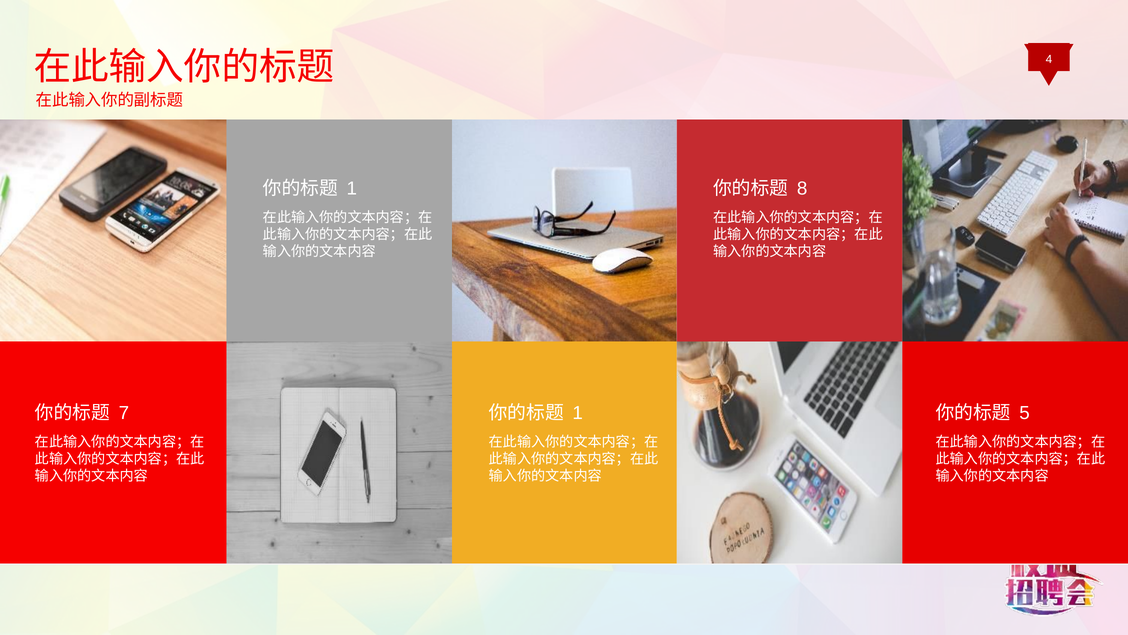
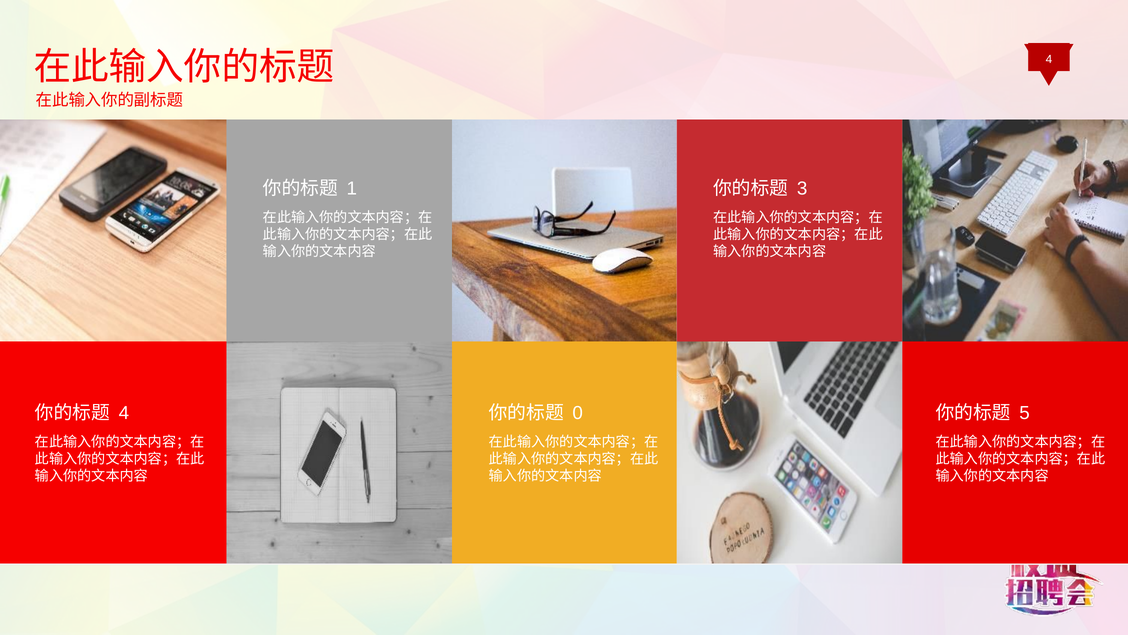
8: 8 -> 3 (802, 188)
7: 7 -> 4 (124, 412)
1: 1 -> 0 (578, 412)
